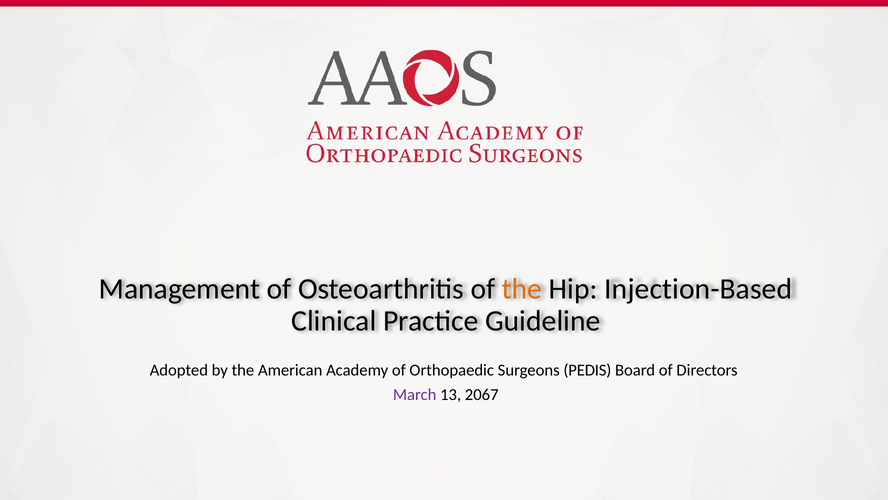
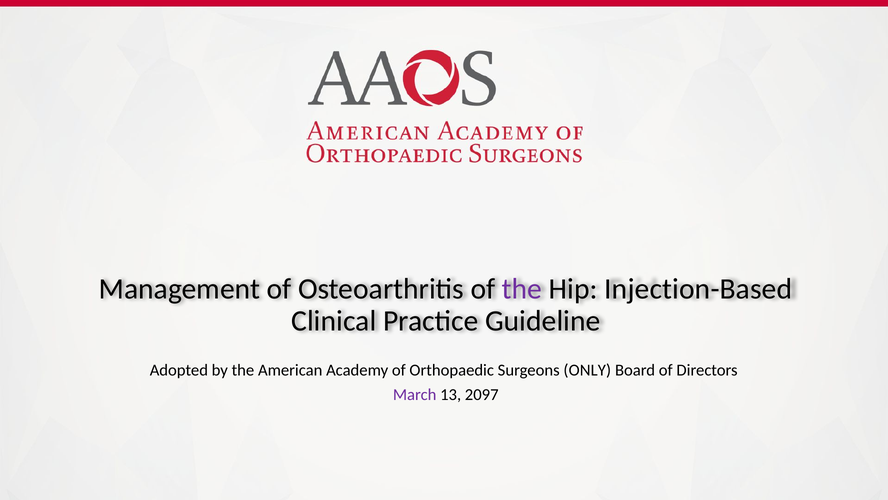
the colour: orange -> purple (522, 288)
PEDIS: PEDIS -> ONLY (587, 370)
2067: 2067 -> 2097 (482, 395)
